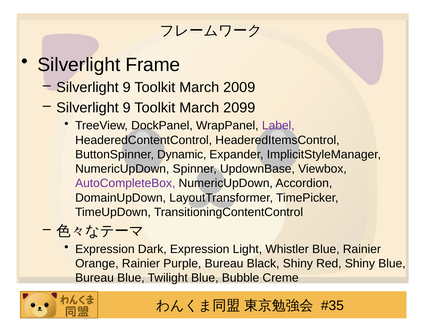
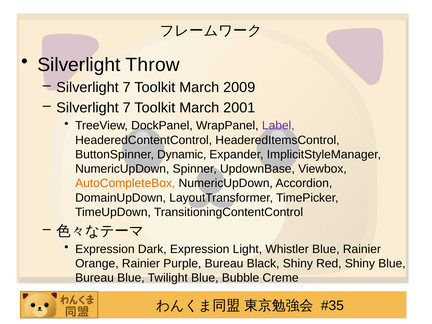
Frame: Frame -> Throw (153, 65)
9: 9 -> 7 (127, 87)
9: 9 -> 7 (127, 108)
2099: 2099 -> 2001 (239, 108)
AutoCompleteBox colour: purple -> orange (125, 183)
